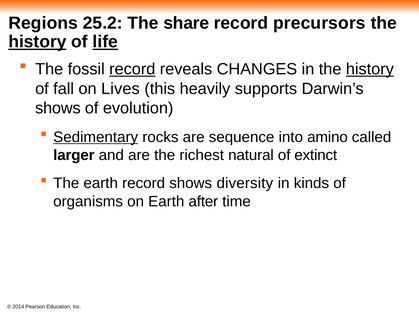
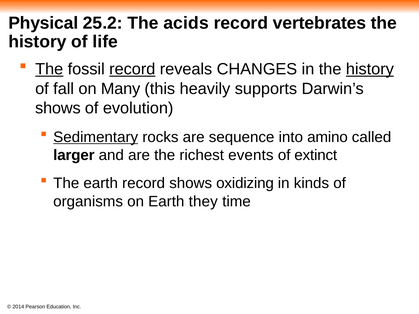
Regions: Regions -> Physical (43, 23)
share: share -> acids (186, 23)
precursors: precursors -> vertebrates (319, 23)
history underline: present -> none (37, 42)
life underline: present -> none (105, 42)
The underline: none -> present (49, 69)
Lives: Lives -> Many (121, 89)
natural: natural -> events (251, 155)
diversity: diversity -> oxidizing (245, 183)
after: after -> they (203, 202)
